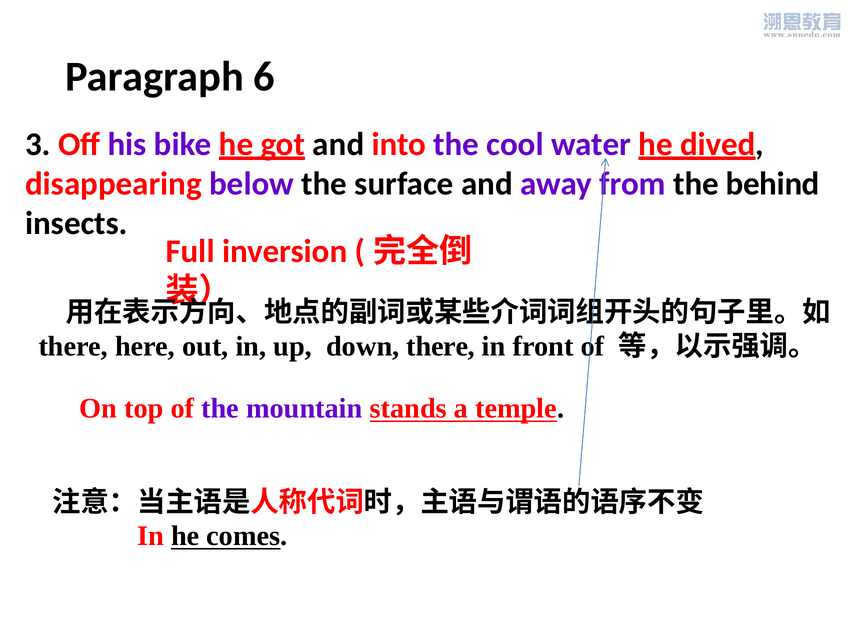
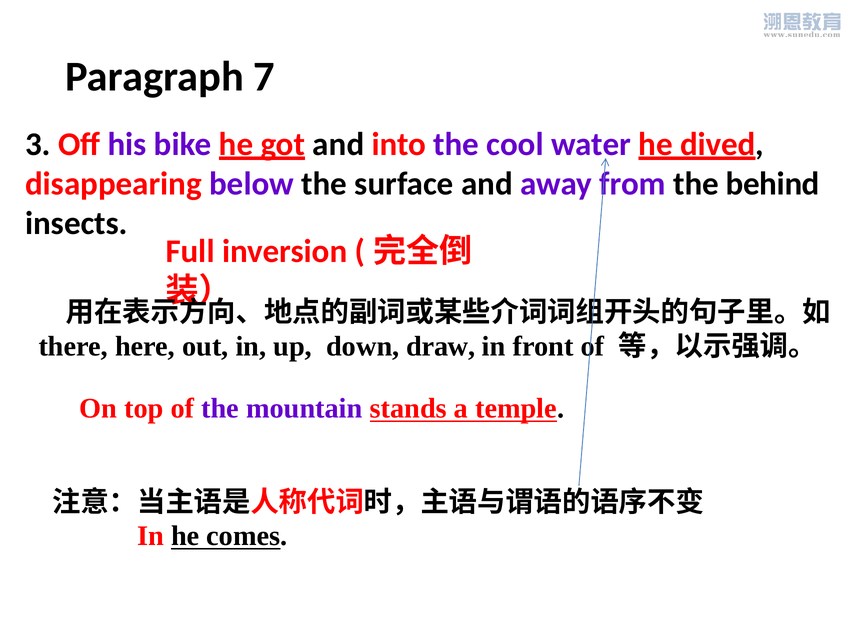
6: 6 -> 7 (264, 77)
down there: there -> draw (441, 347)
